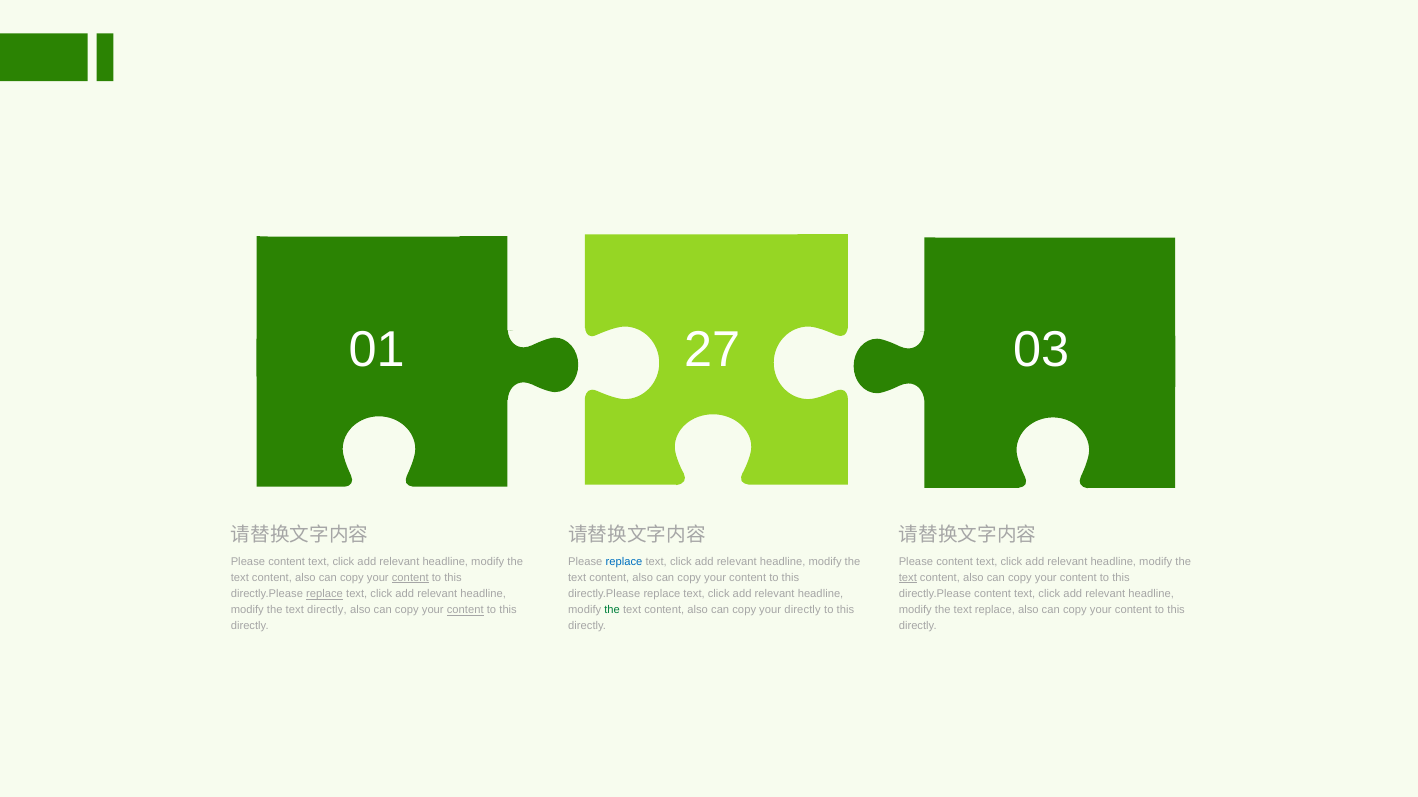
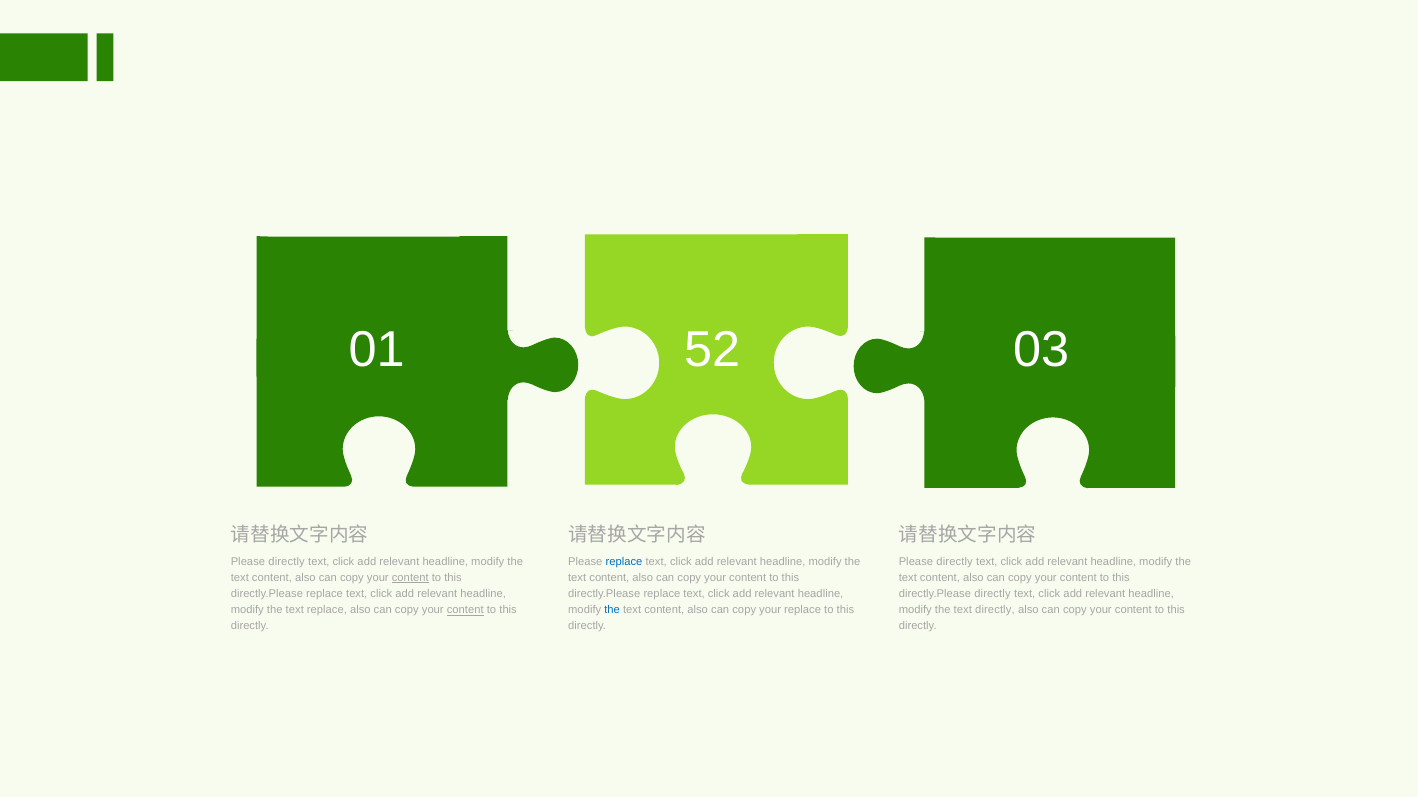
27: 27 -> 52 (712, 350)
content: content -> directly (287, 562)
content: content -> directly (955, 562)
text underline: present -> none (908, 578)
replace underline: present -> none (325, 595)
directly.Please content: content -> directly (993, 595)
text directly: directly -> replace (327, 611)
the colour: green -> blue (612, 611)
your directly: directly -> replace (803, 611)
text replace: replace -> directly (995, 611)
